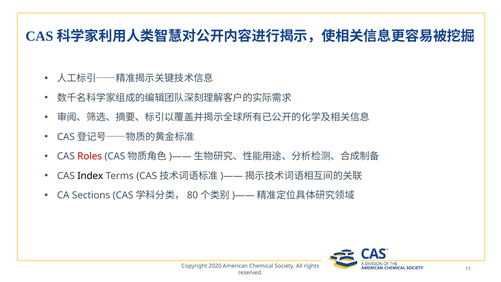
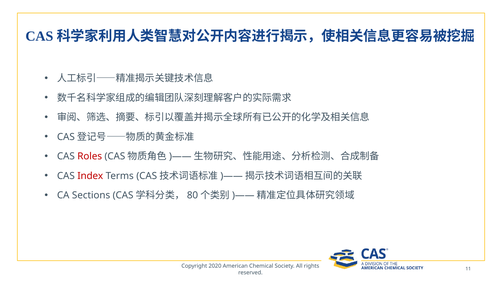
Index colour: black -> red (90, 176)
